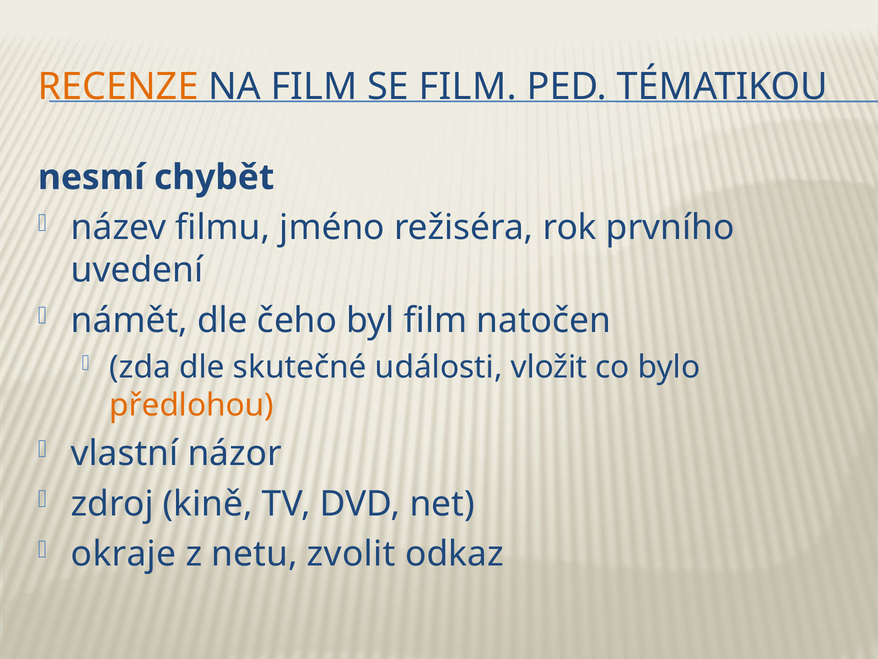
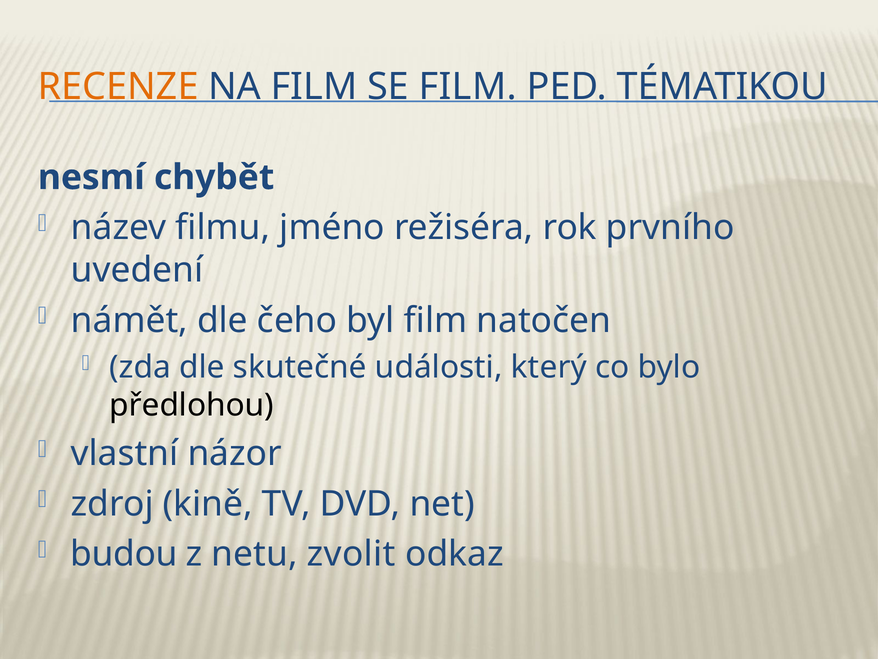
vložit: vložit -> který (549, 367)
předlohou colour: orange -> black (192, 405)
okraje: okraje -> budou (124, 554)
